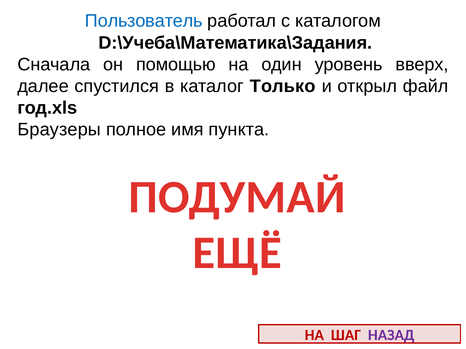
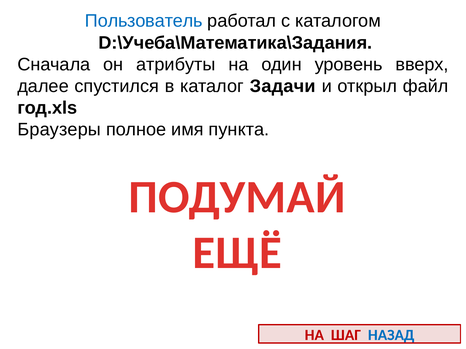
помощью: помощью -> атрибуты (176, 65)
Только: Только -> Задачи (283, 86)
НАЗАД colour: purple -> blue (391, 335)
